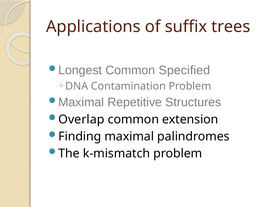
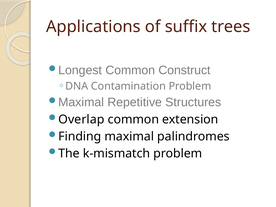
Specified: Specified -> Construct (185, 70)
